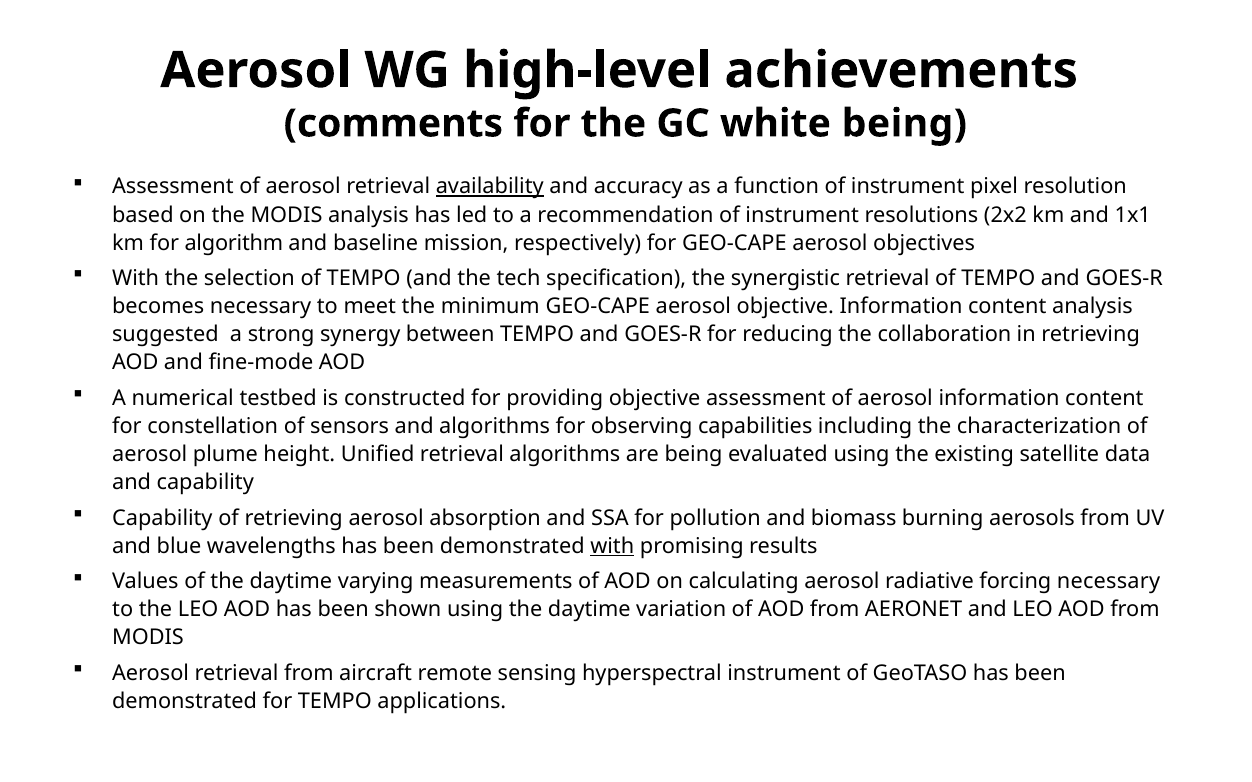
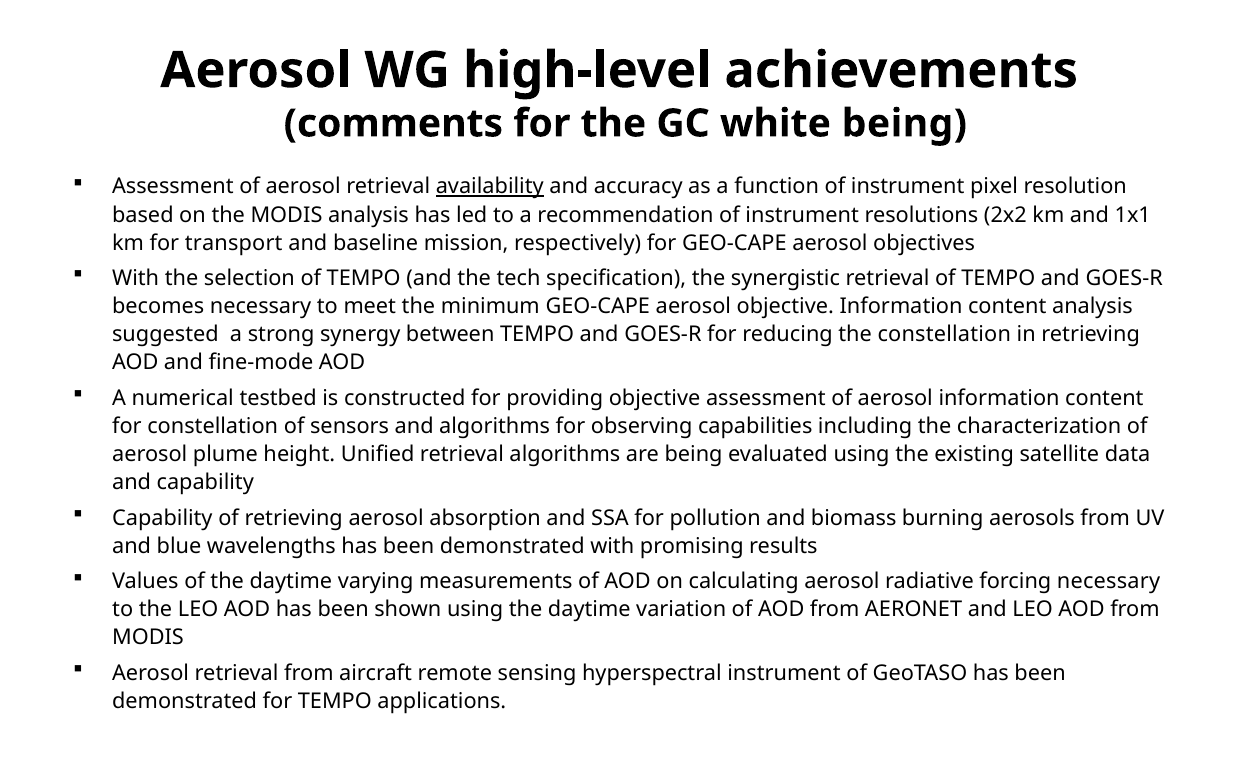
algorithm: algorithm -> transport (234, 243)
the collaboration: collaboration -> constellation (944, 335)
with underline: present -> none (612, 546)
